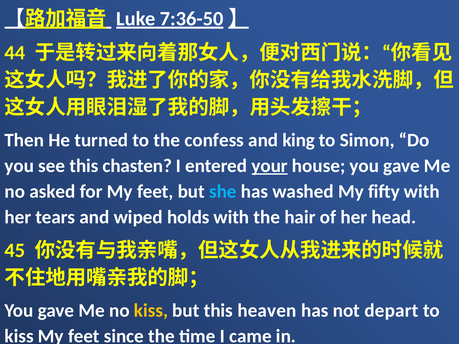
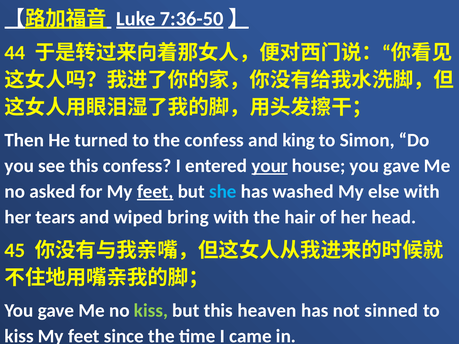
this chasten: chasten -> confess (137, 166)
feet underline: none -> present (155, 192)
fifty: fifty -> else (384, 192)
holds: holds -> bring (188, 217)
kiss colour: yellow -> light green (151, 311)
depart: depart -> sinned (391, 311)
